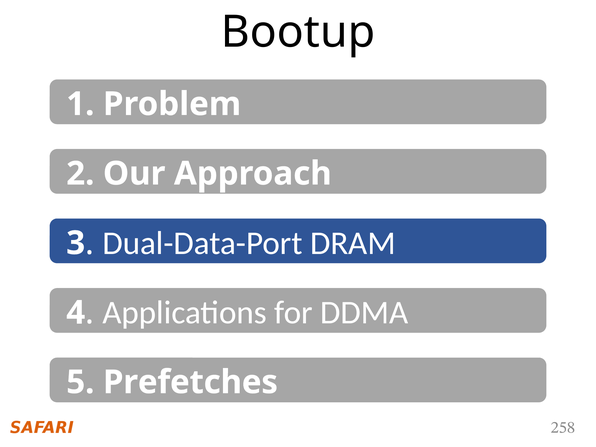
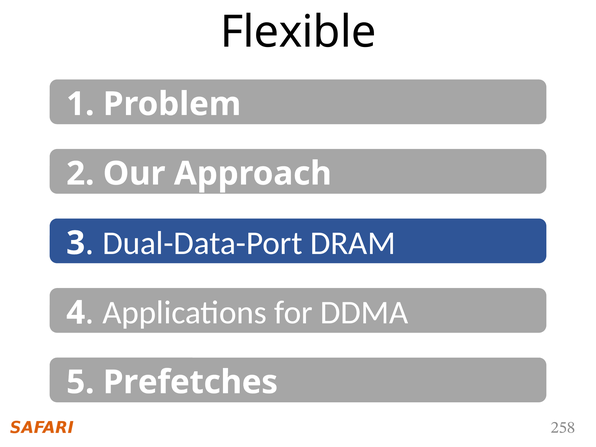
Bootup: Bootup -> Flexible (298, 32)
